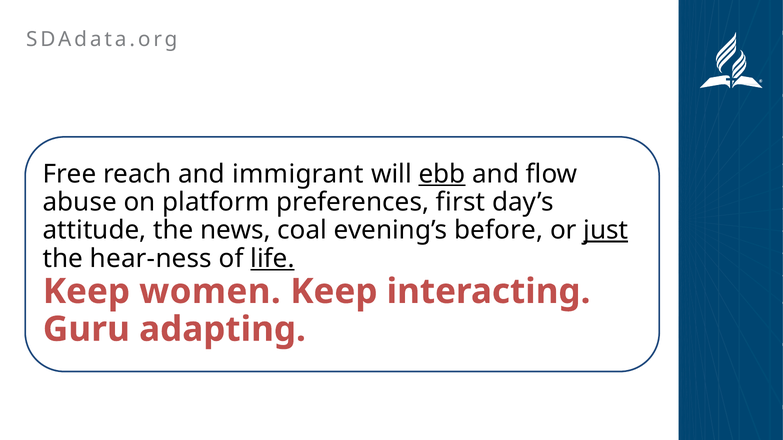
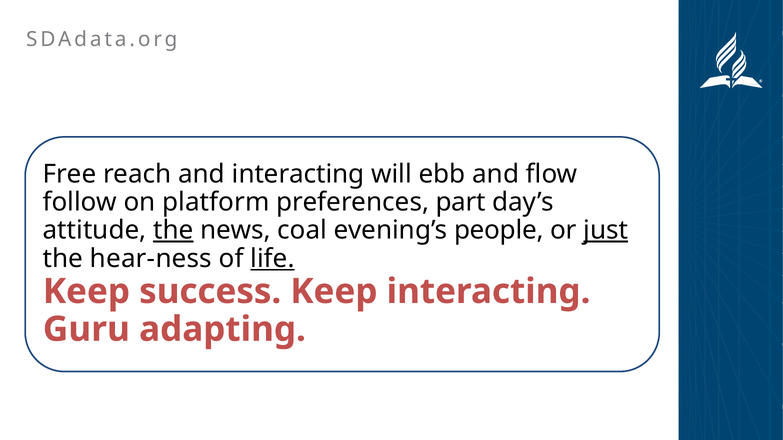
and immigrant: immigrant -> interacting (298, 174)
ebb underline: present -> none (442, 174)
abuse: abuse -> follow (80, 202)
first: first -> part (461, 202)
the underline: none -> present (173, 231)
before: before -> people (499, 231)
women: women -> success (210, 292)
